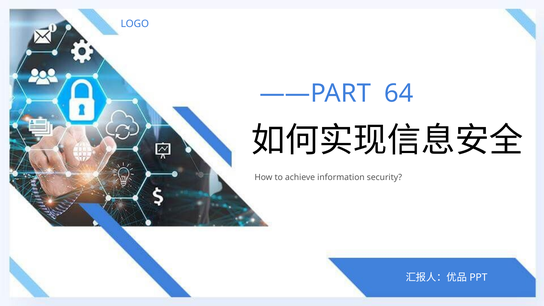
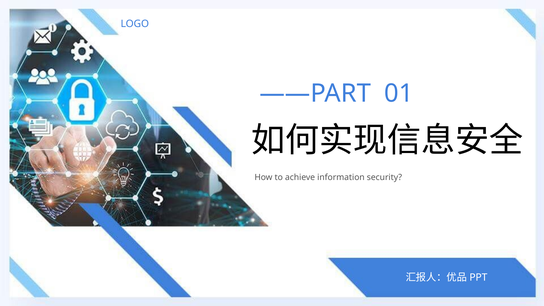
64: 64 -> 01 (399, 93)
